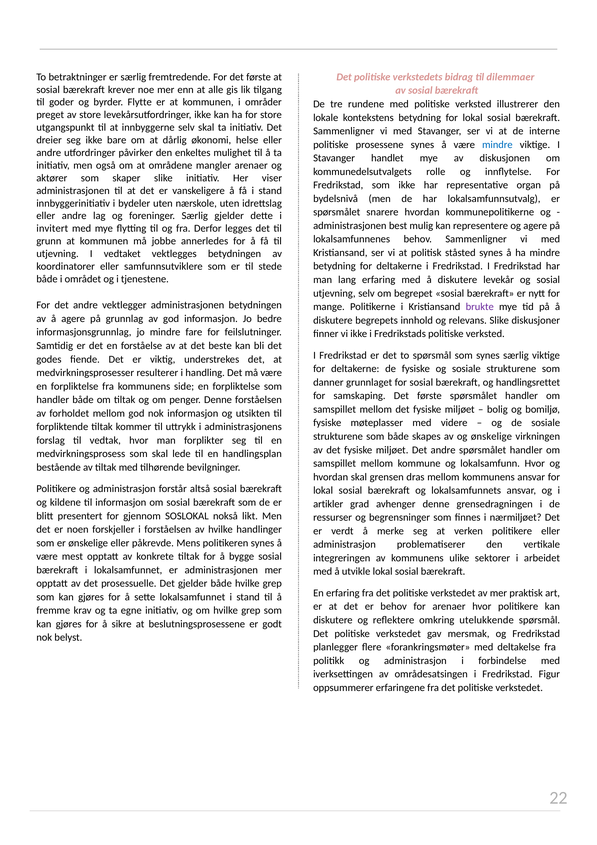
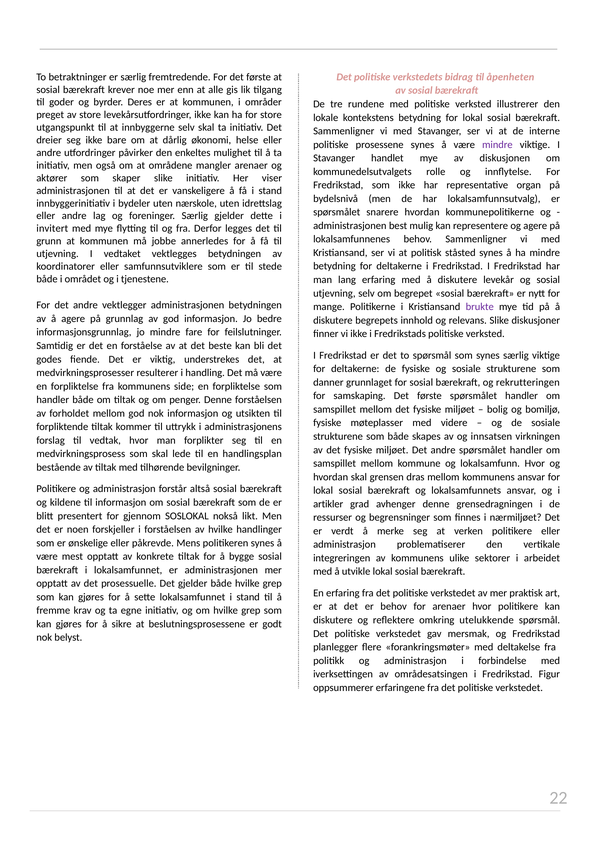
dilemmaer: dilemmaer -> åpenheten (510, 77)
Flytte: Flytte -> Deres (140, 102)
mindre colour: blue -> purple (497, 145)
handlingsrettet: handlingsrettet -> rekrutteringen (528, 382)
og ønskelige: ønskelige -> innsatsen (491, 436)
